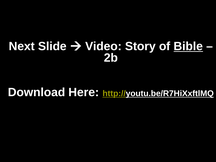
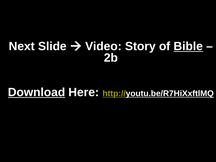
Download underline: none -> present (37, 92)
